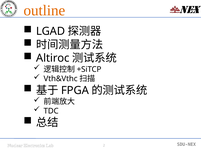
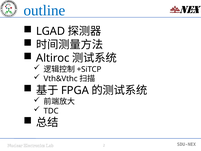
outline colour: orange -> blue (44, 10)
